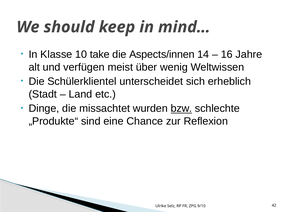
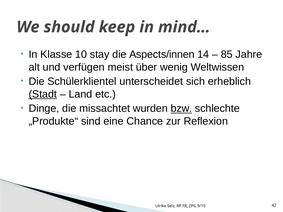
take: take -> stay (100, 54)
16: 16 -> 85 (227, 54)
Stadt underline: none -> present (43, 94)
